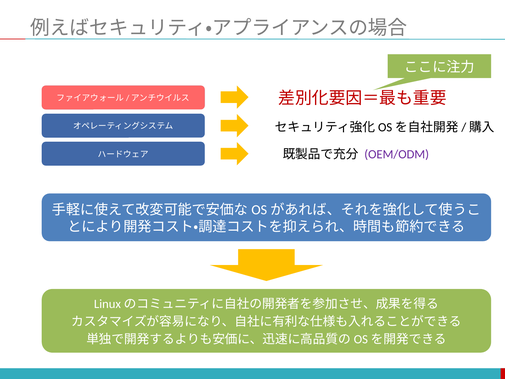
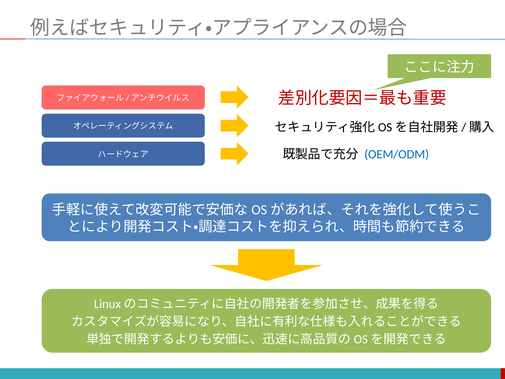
OEM/ODM colour: purple -> blue (397, 154)
